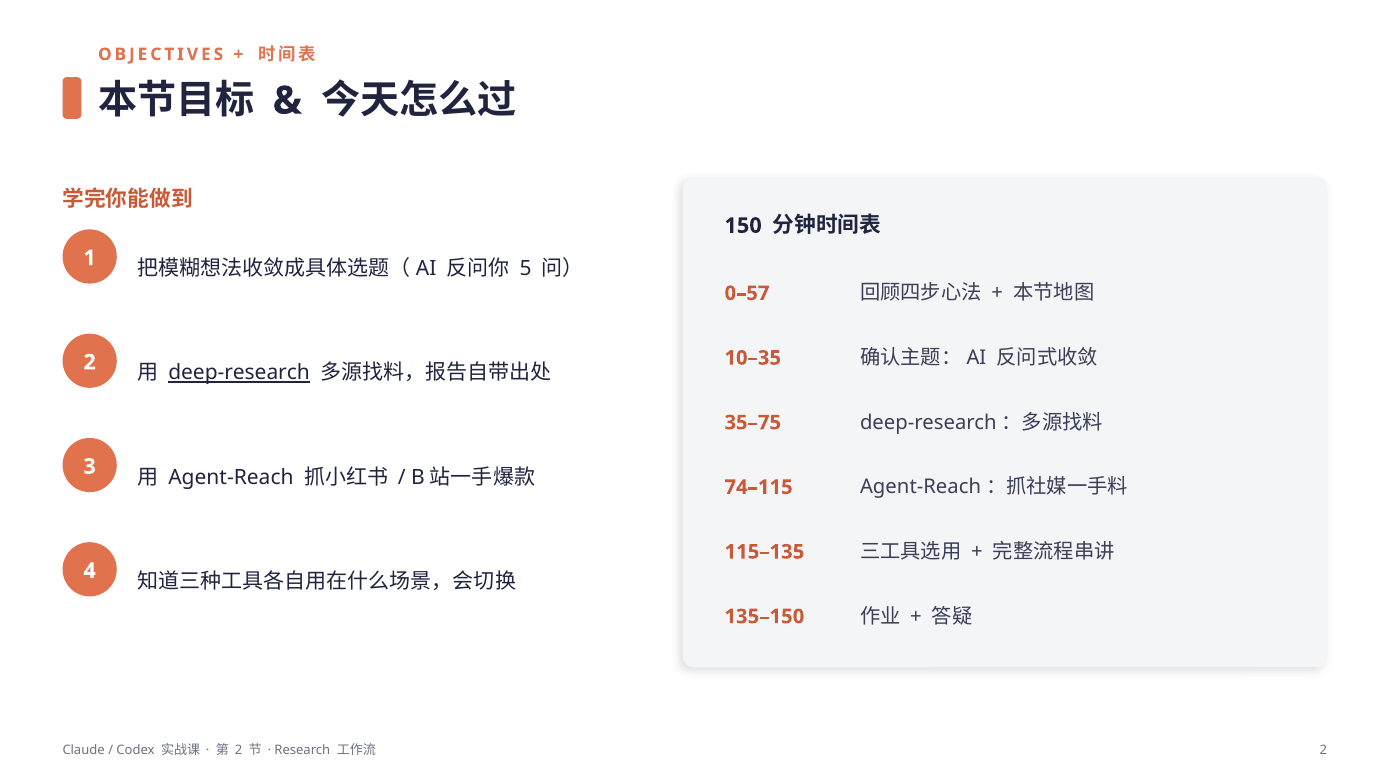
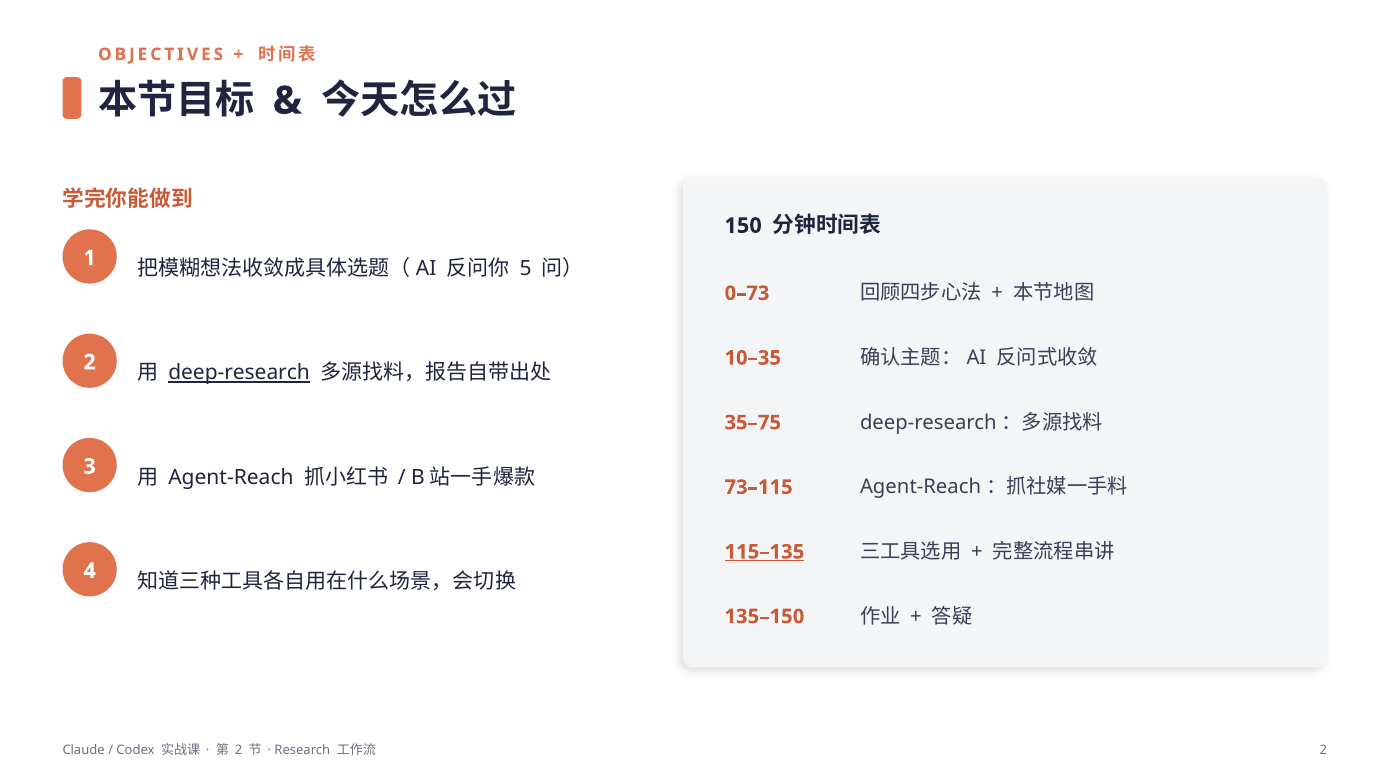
0–57: 0–57 -> 0–73 (747, 293)
74–115: 74–115 -> 73–115 (759, 487)
115–135 underline: none -> present (764, 552)
